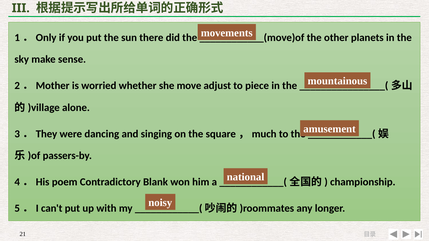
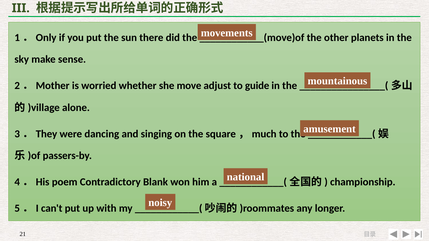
piece: piece -> guide (257, 86)
